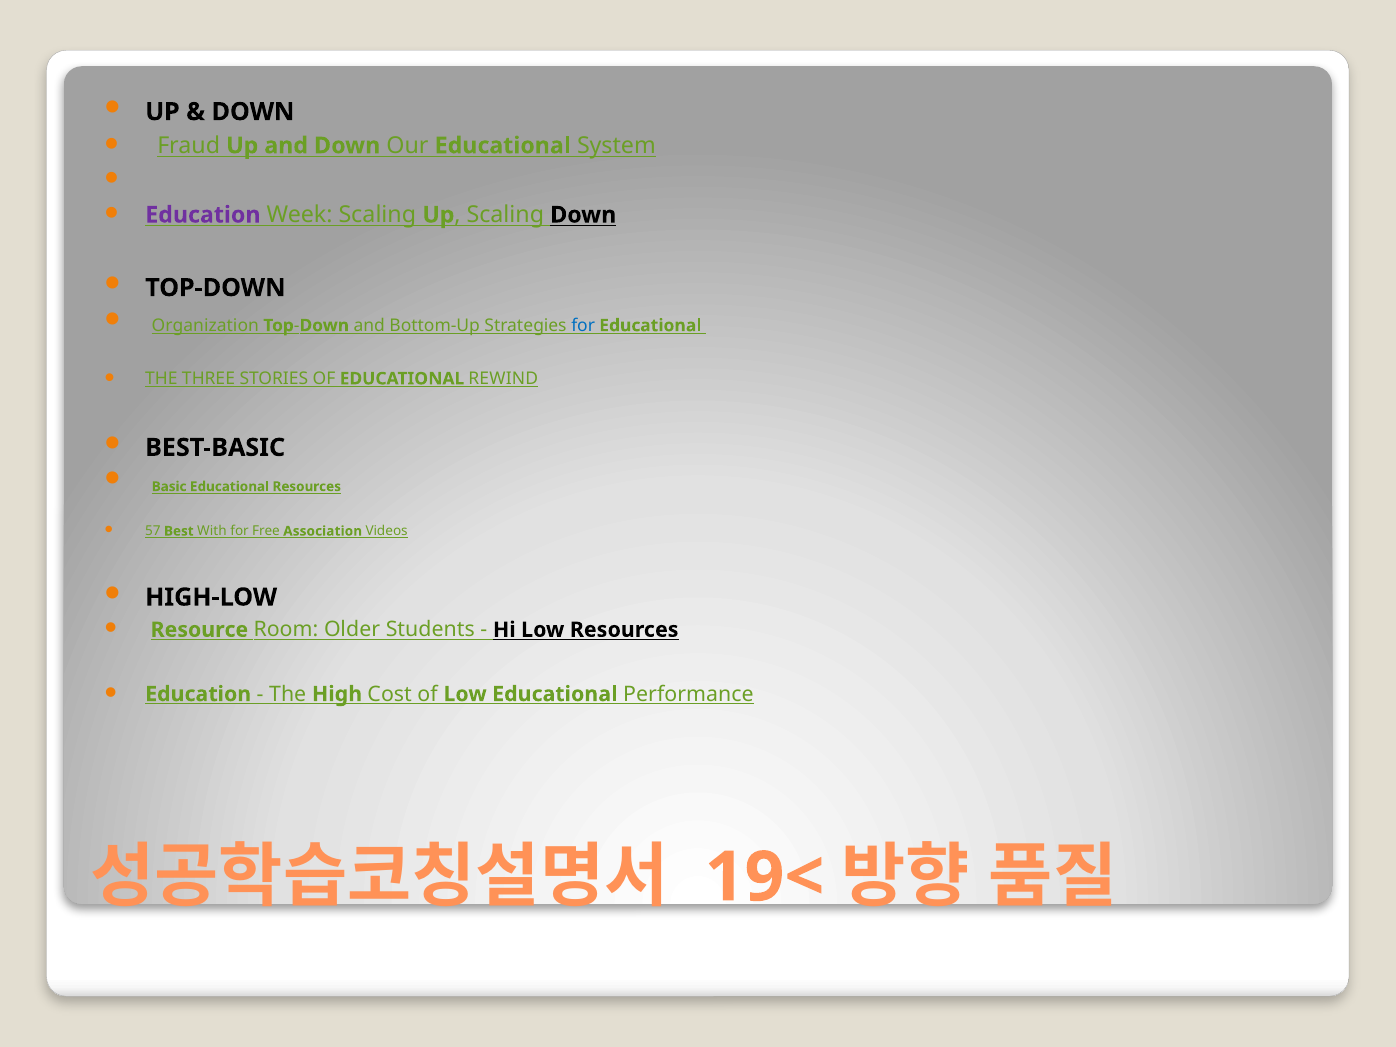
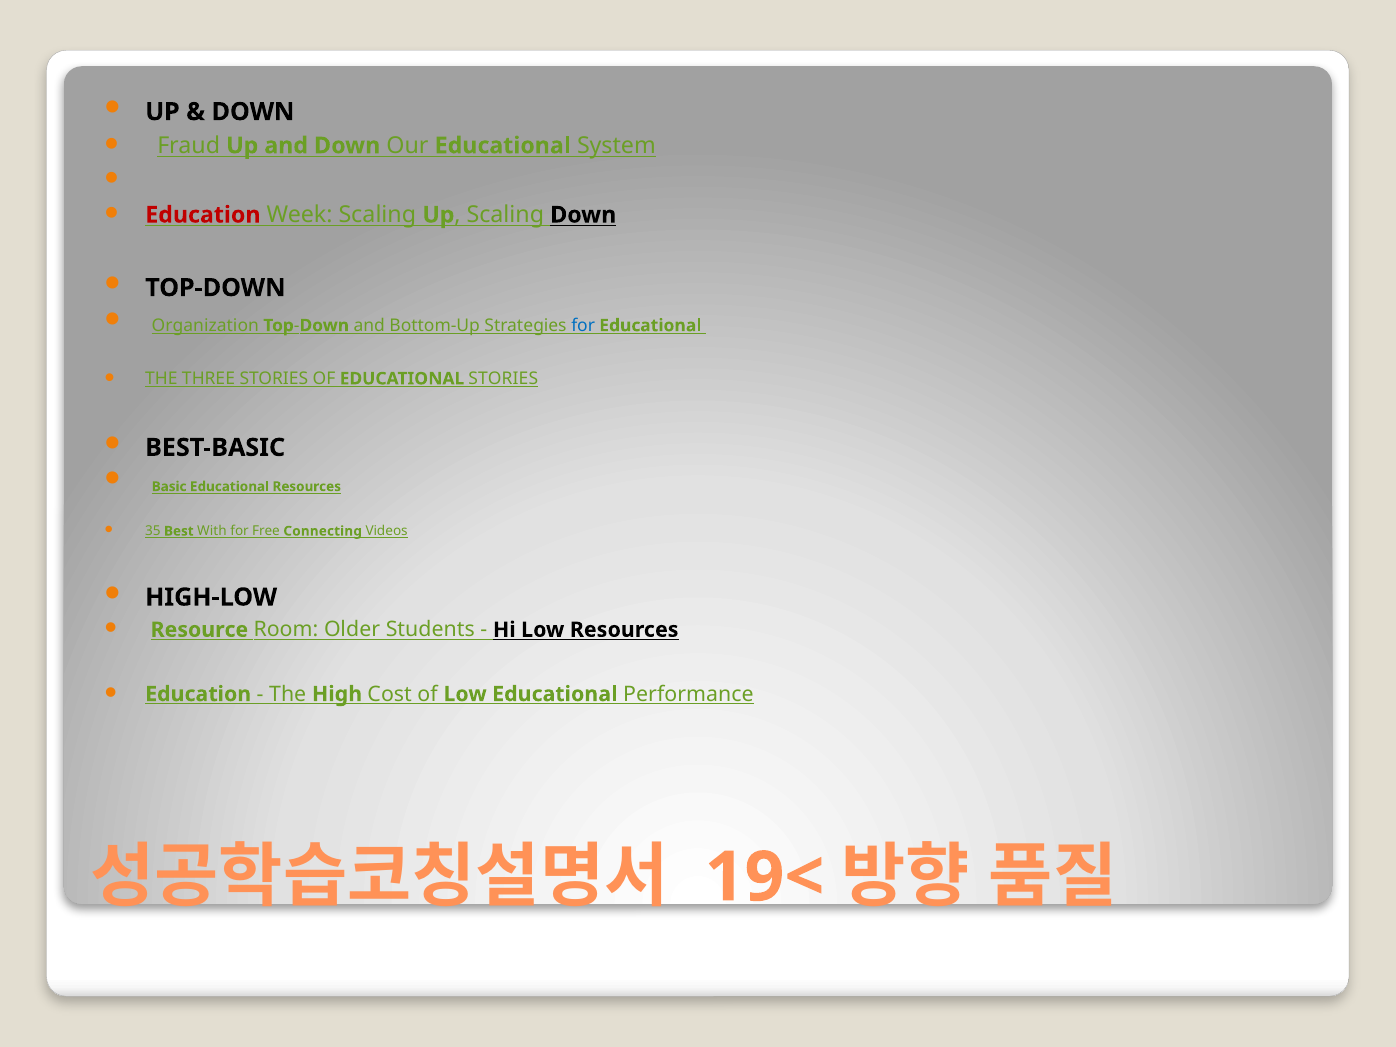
Education colour: purple -> red (203, 215)
EDUCATIONAL REWIND: REWIND -> STORIES (503, 379)
57: 57 -> 35 (153, 531)
Association: Association -> Connecting (323, 531)
